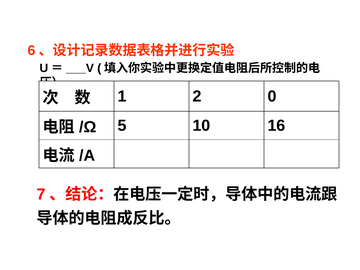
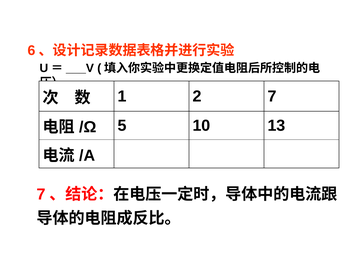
2 0: 0 -> 7 (272, 96)
16: 16 -> 13 (276, 126)
